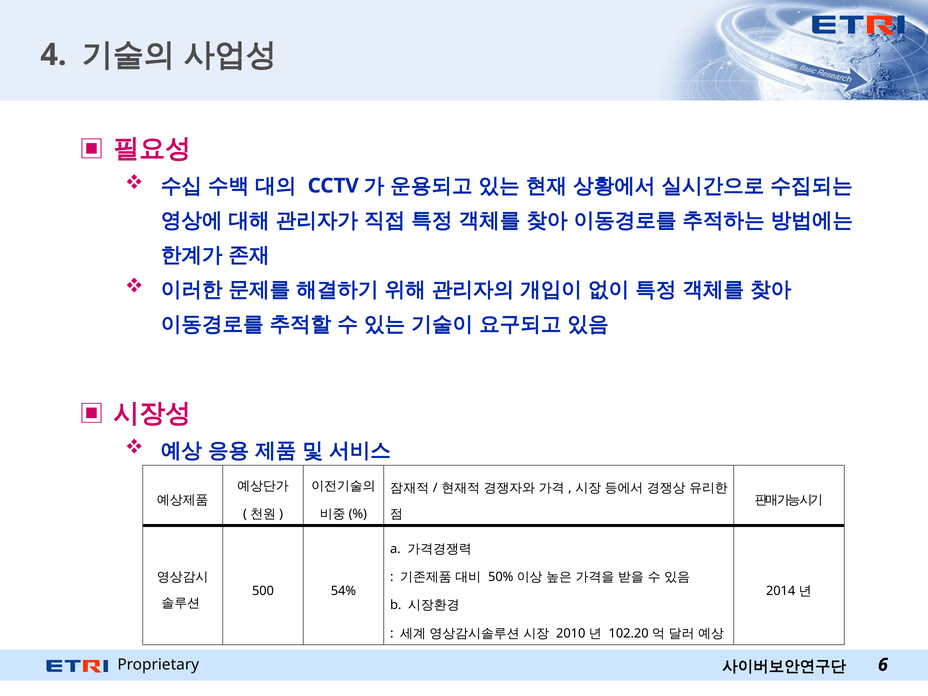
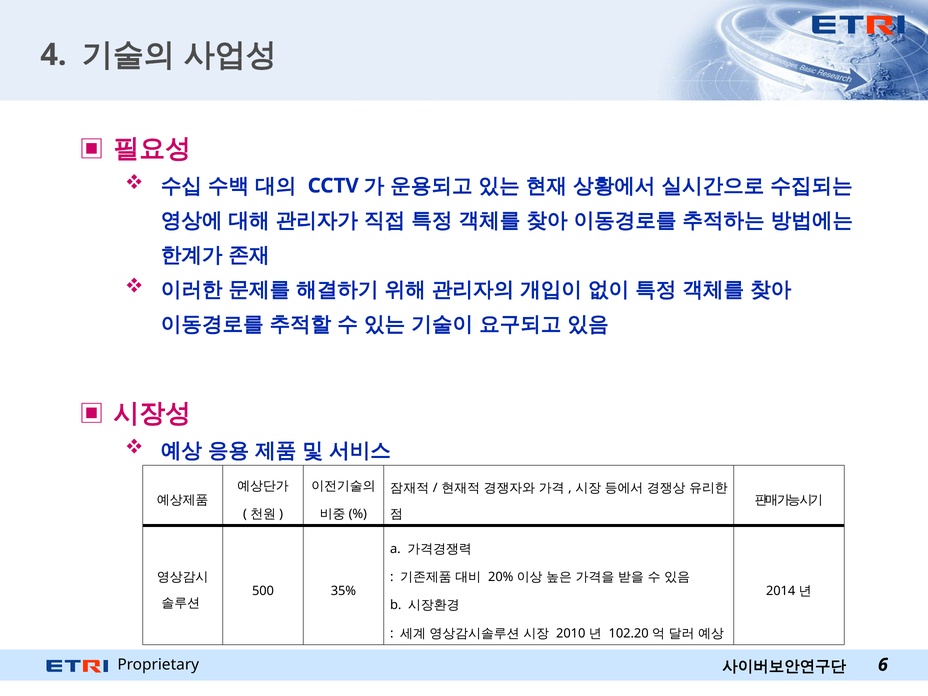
50%: 50% -> 20% (501, 577)
54%: 54% -> 35% (343, 591)
